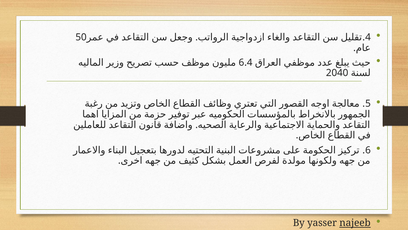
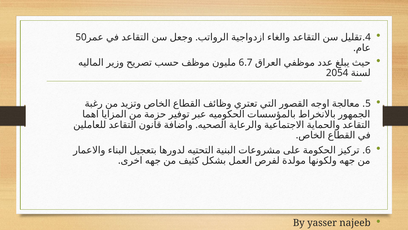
6.4: 6.4 -> 6.7 (246, 62)
2040: 2040 -> 2054 (337, 73)
najeeb underline: present -> none (355, 223)
